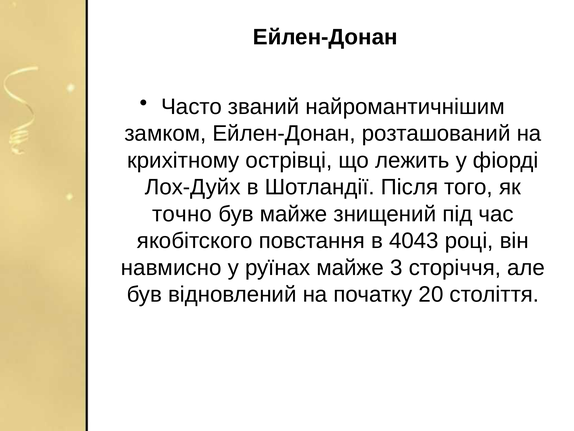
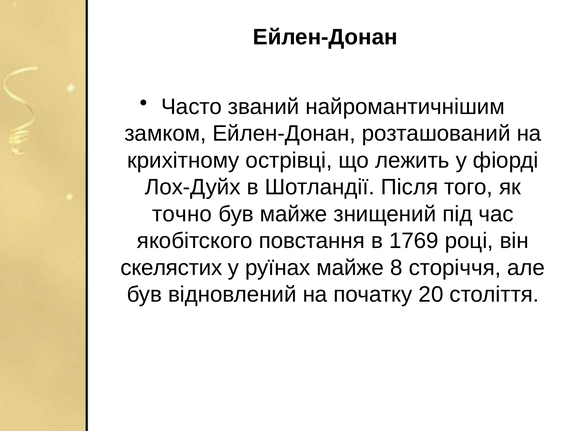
4043: 4043 -> 1769 (414, 241)
навмисно: навмисно -> скелястих (171, 267)
3: 3 -> 8 (396, 267)
